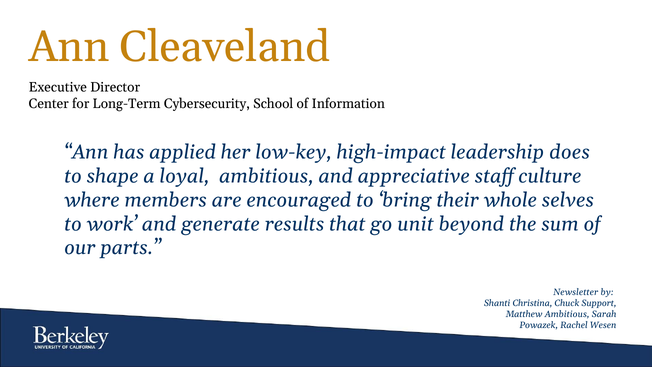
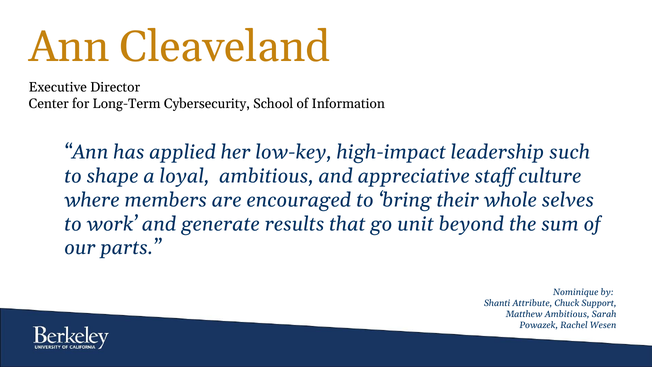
does: does -> such (570, 152)
Newsletter: Newsletter -> Nominique (576, 292)
Christina: Christina -> Attribute (532, 303)
